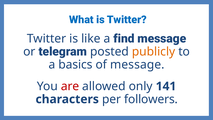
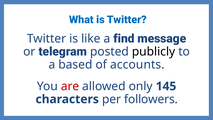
publicly colour: orange -> black (154, 52)
basics: basics -> based (75, 65)
of message: message -> accounts (137, 65)
141: 141 -> 145 (166, 86)
